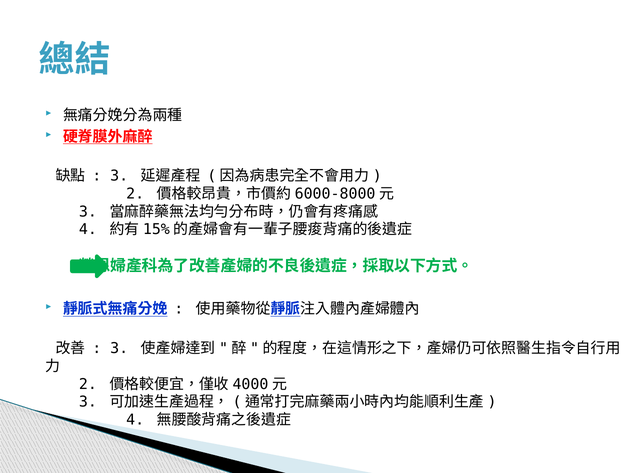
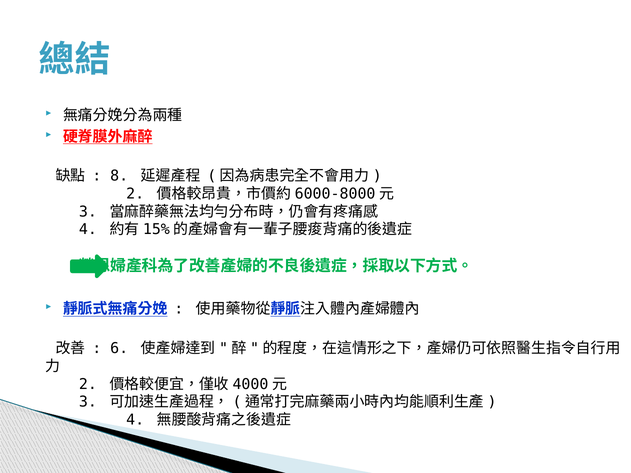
3: 3 -> 8 (119, 176)
3: 3 -> 6 (119, 349)
